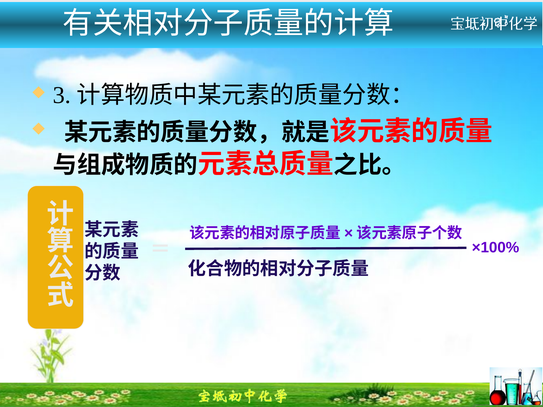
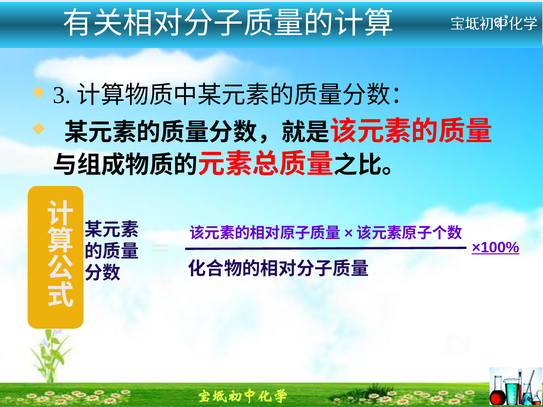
×100% underline: none -> present (495, 248)
